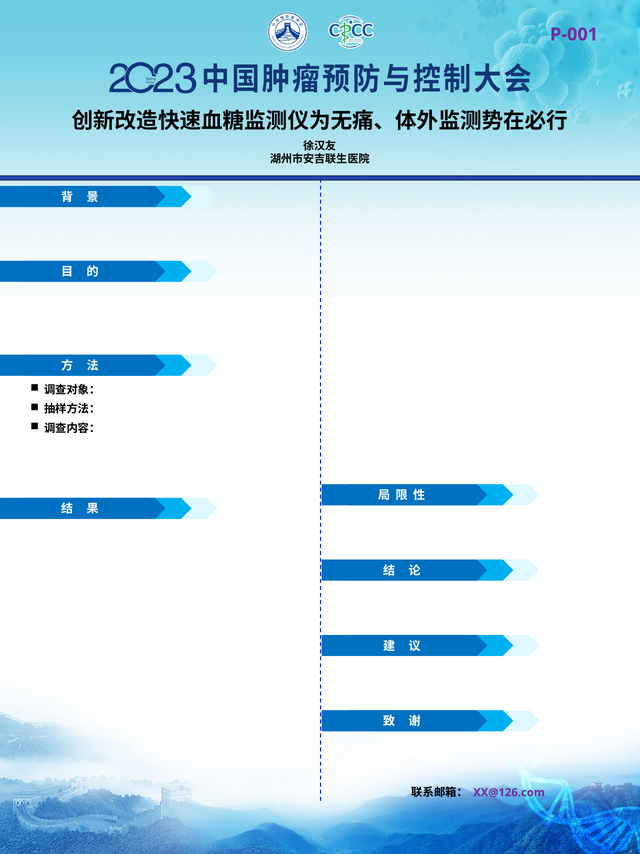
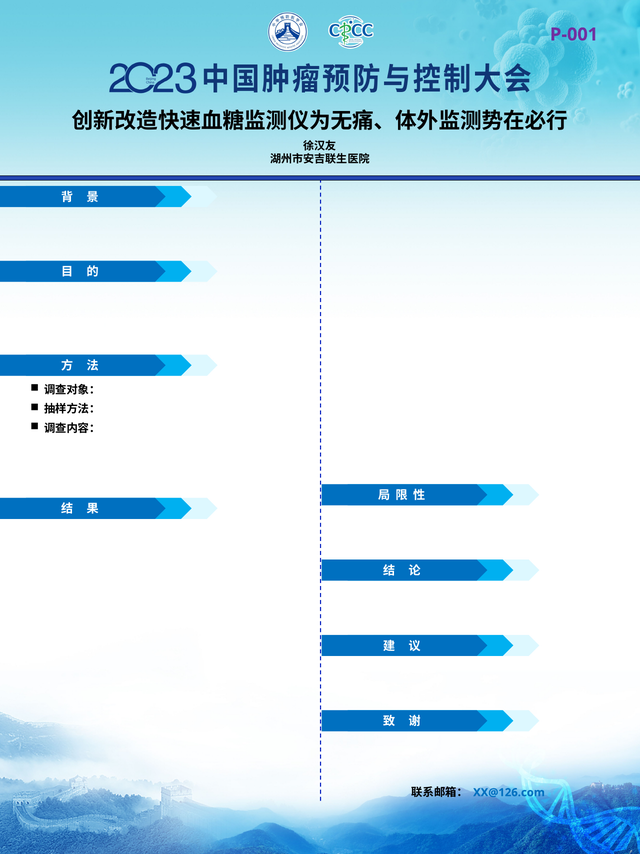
XX@126.com colour: purple -> blue (509, 792)
